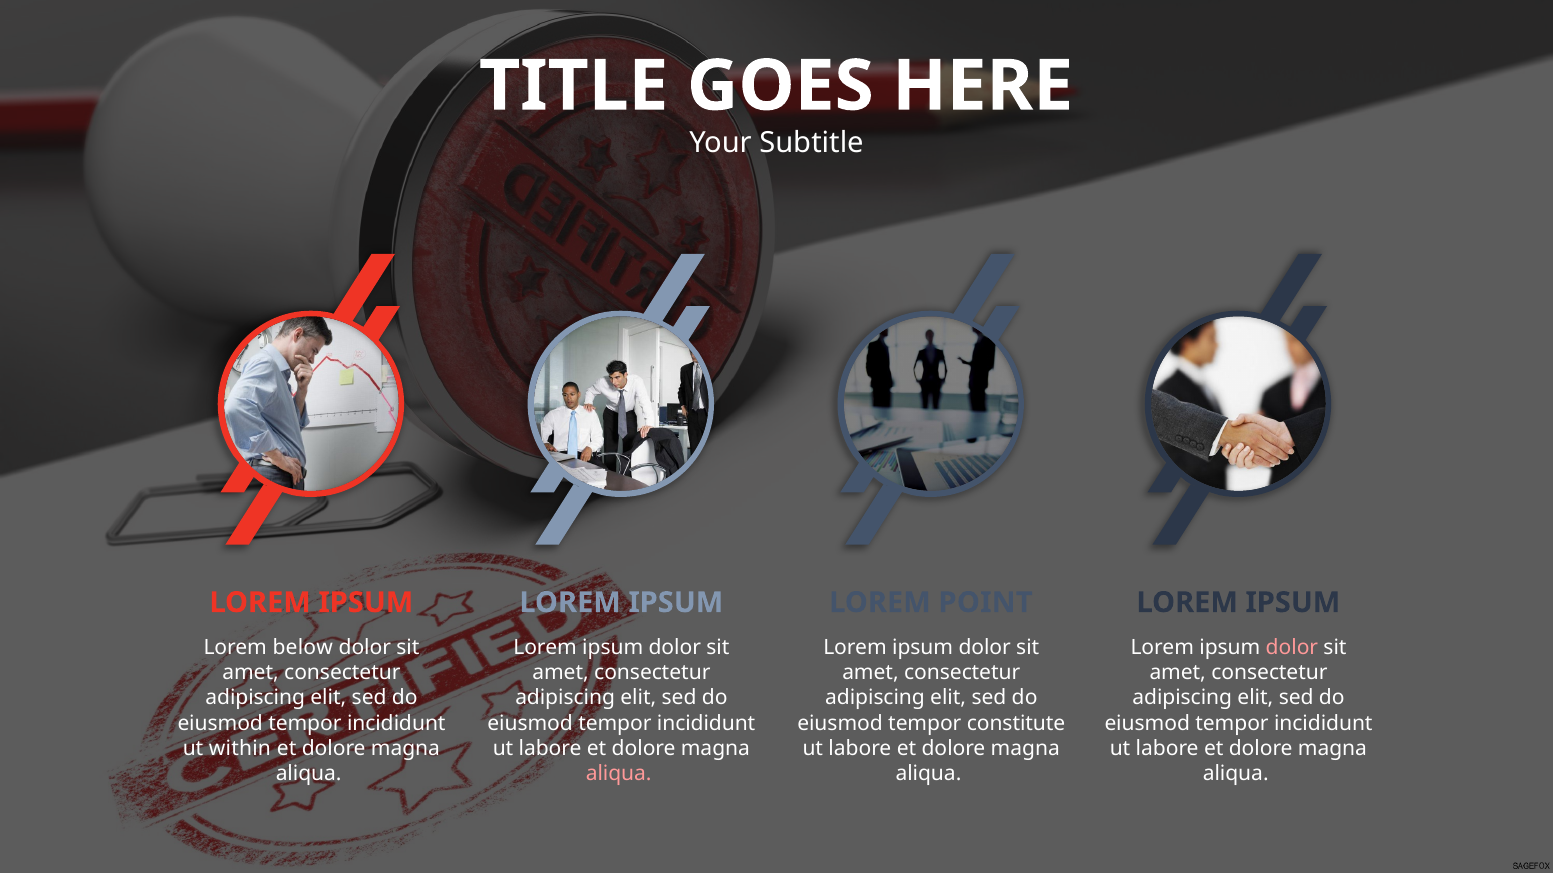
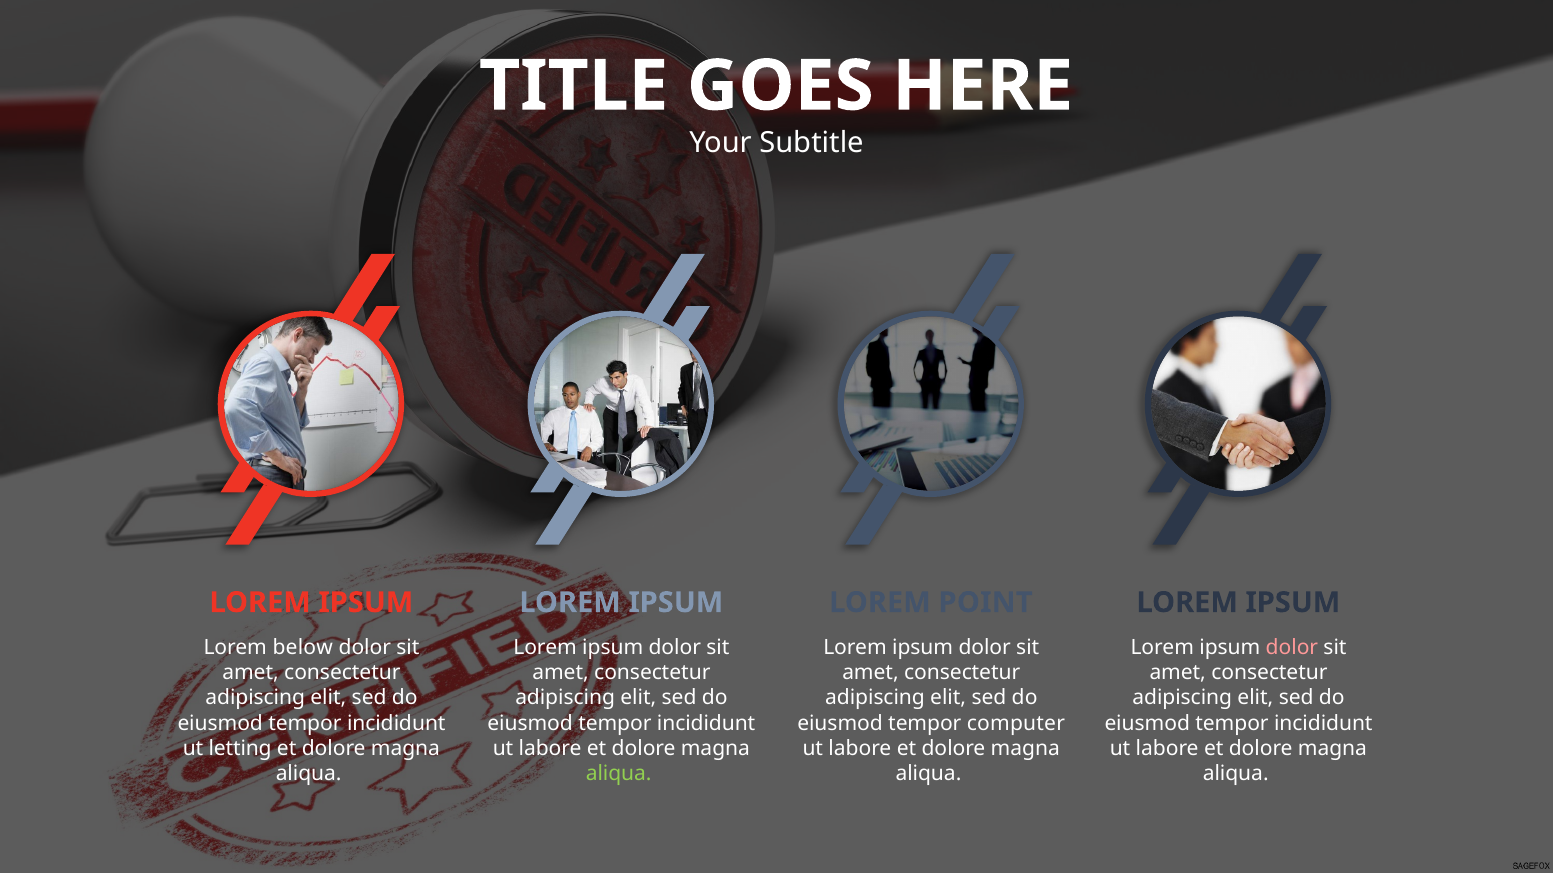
constitute: constitute -> computer (1016, 724)
within: within -> letting (240, 749)
aliqua colour: pink -> light green (619, 774)
